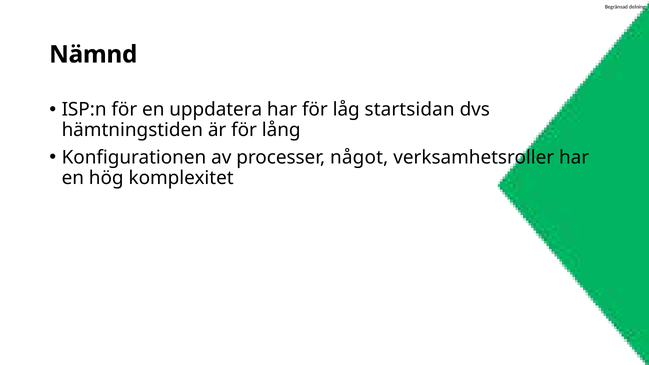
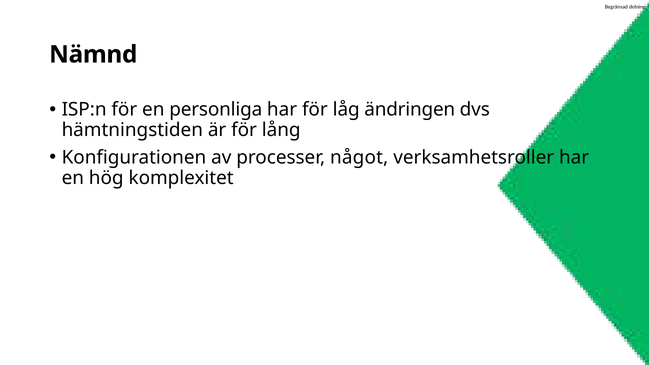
uppdatera: uppdatera -> personliga (216, 110)
startsidan: startsidan -> ändringen (410, 110)
